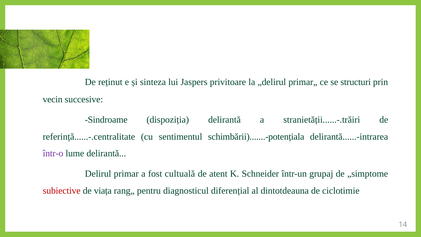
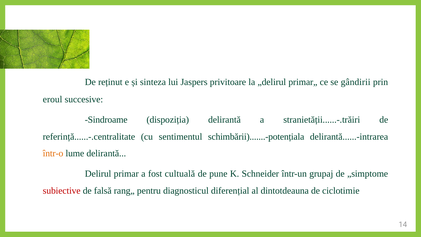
structuri: structuri -> gândirii (356, 82)
vecin: vecin -> eroul (53, 99)
într-o colour: purple -> orange (53, 153)
atent: atent -> pune (218, 174)
viața: viața -> falsă (103, 191)
